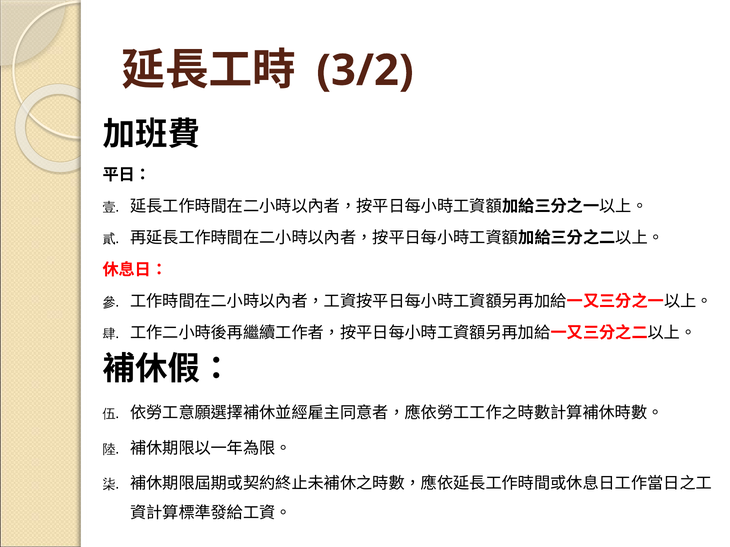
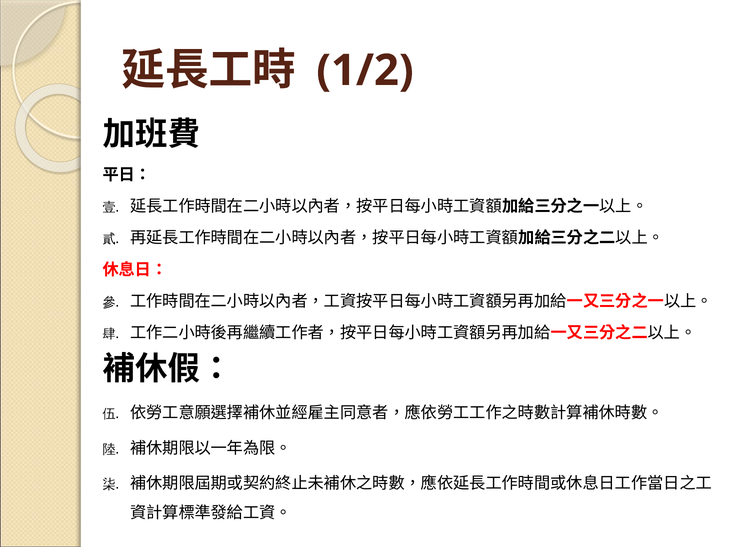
3/2: 3/2 -> 1/2 (365, 71)
